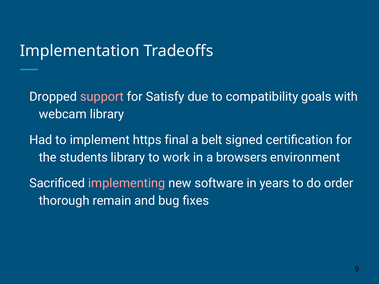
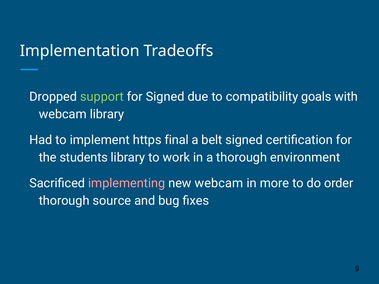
support colour: pink -> light green (102, 97)
for Satisfy: Satisfy -> Signed (165, 97)
a browsers: browsers -> thorough (242, 158)
new software: software -> webcam (219, 183)
years: years -> more (274, 183)
remain: remain -> source (112, 201)
